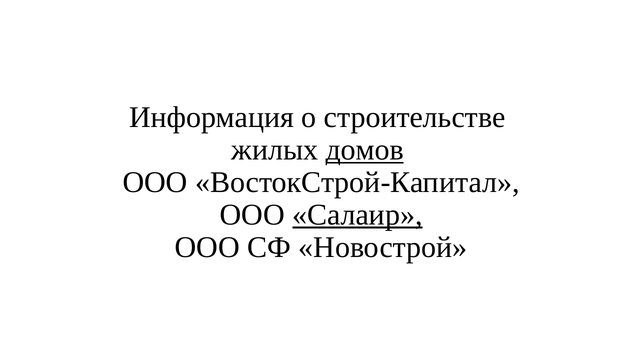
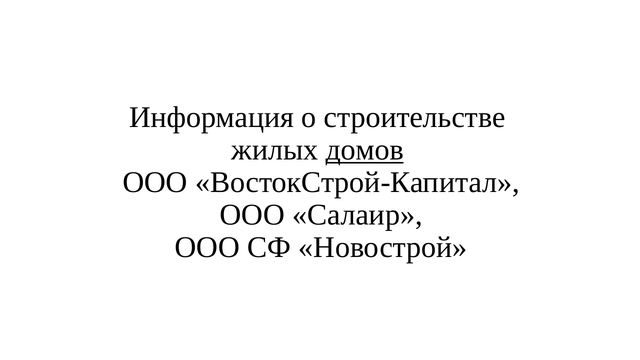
Салаир underline: present -> none (357, 215)
